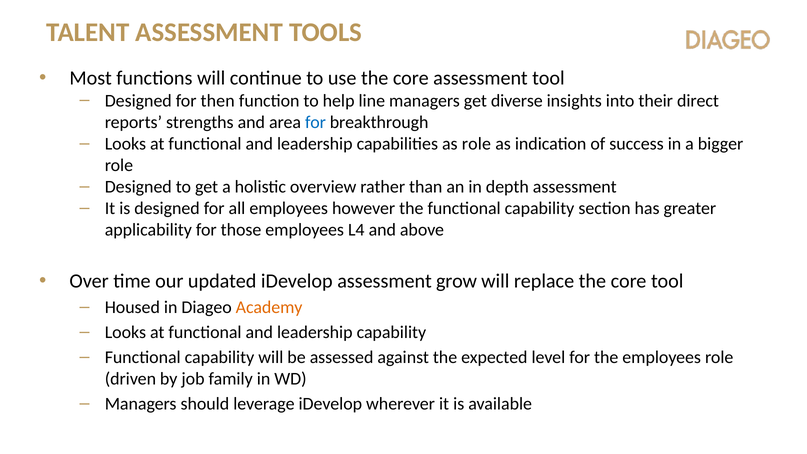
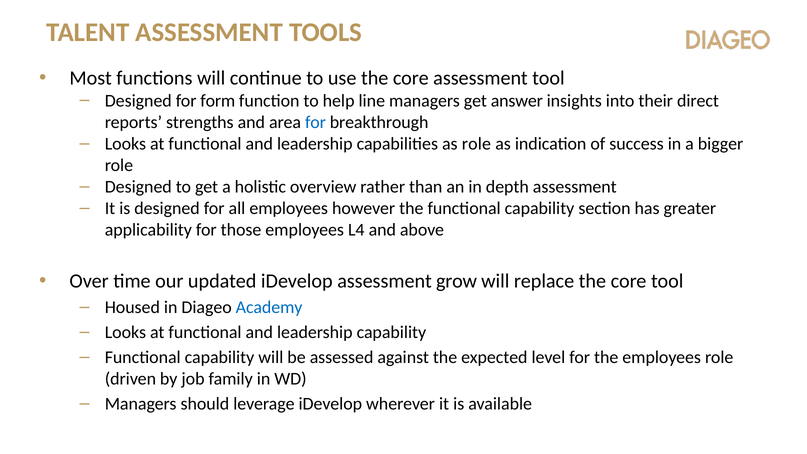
then: then -> form (218, 101)
diverse: diverse -> answer (517, 101)
Academy colour: orange -> blue (269, 307)
